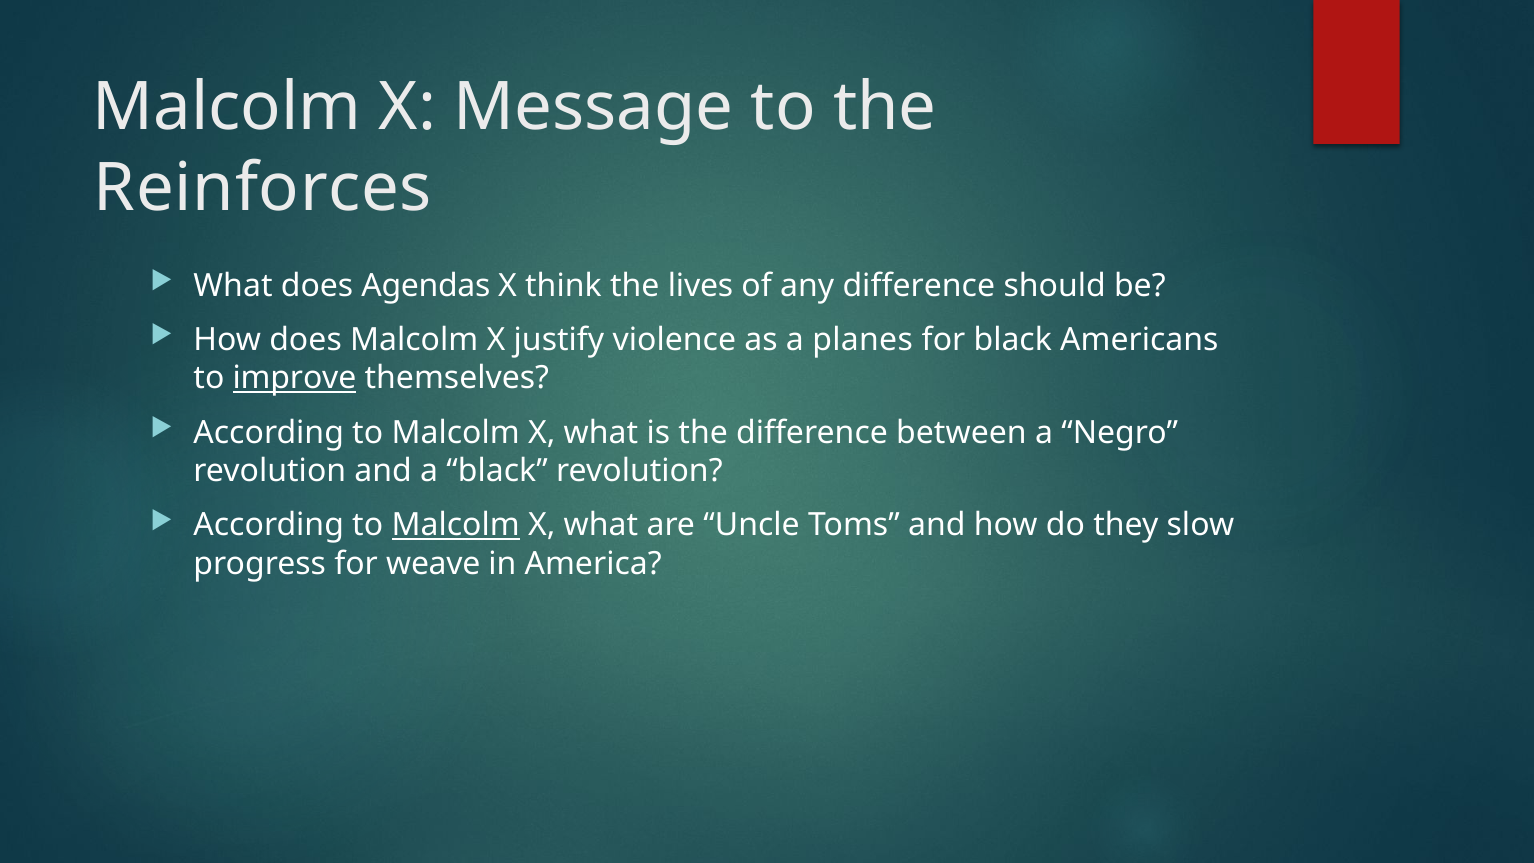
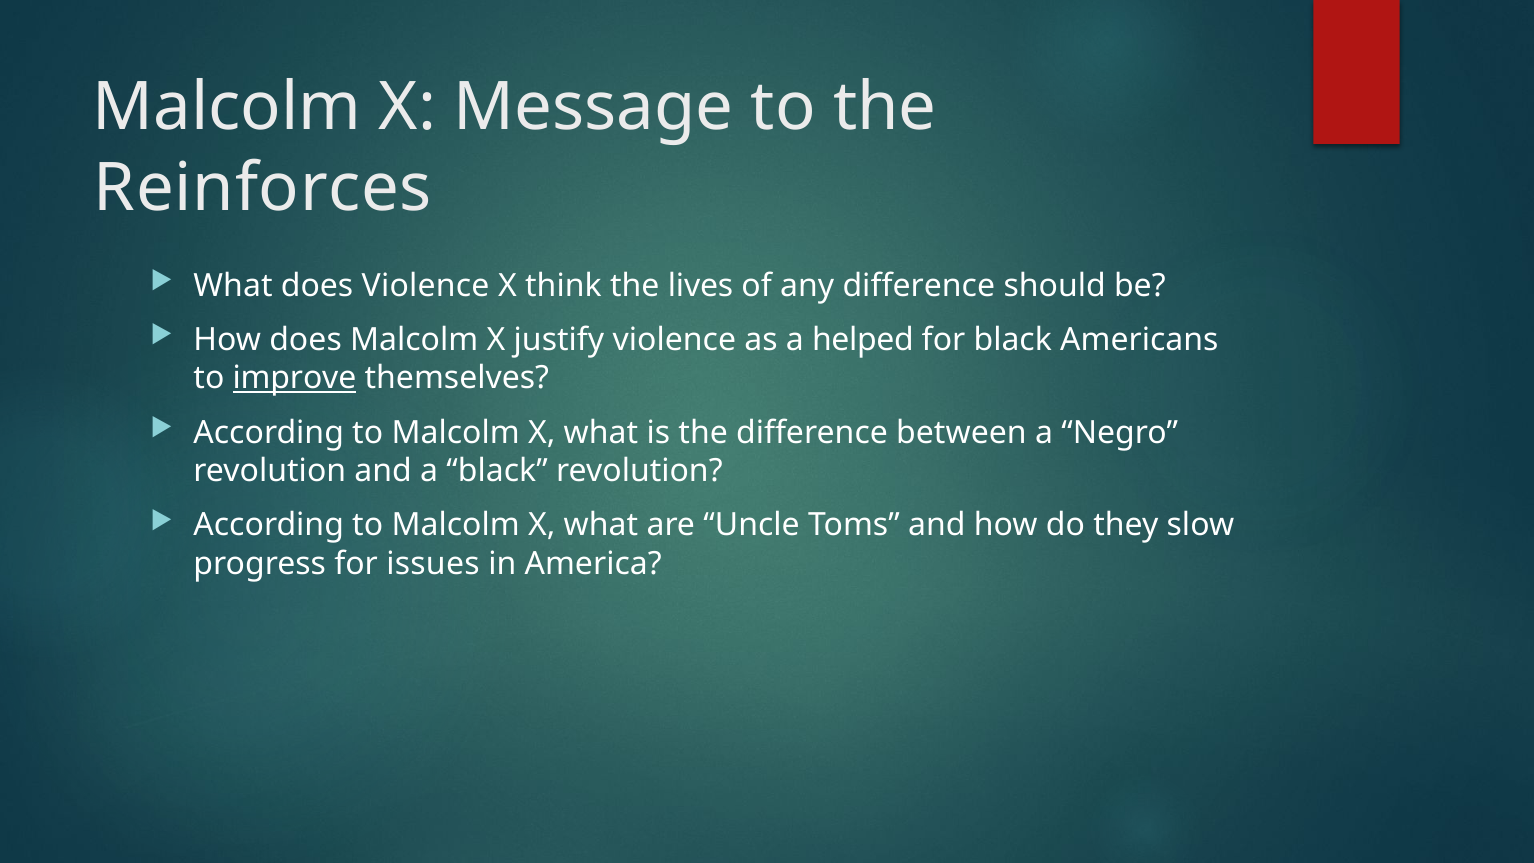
does Agendas: Agendas -> Violence (426, 285)
planes: planes -> helped (863, 340)
Malcolm underline: present -> none (456, 525)
weave: weave -> issues (433, 564)
